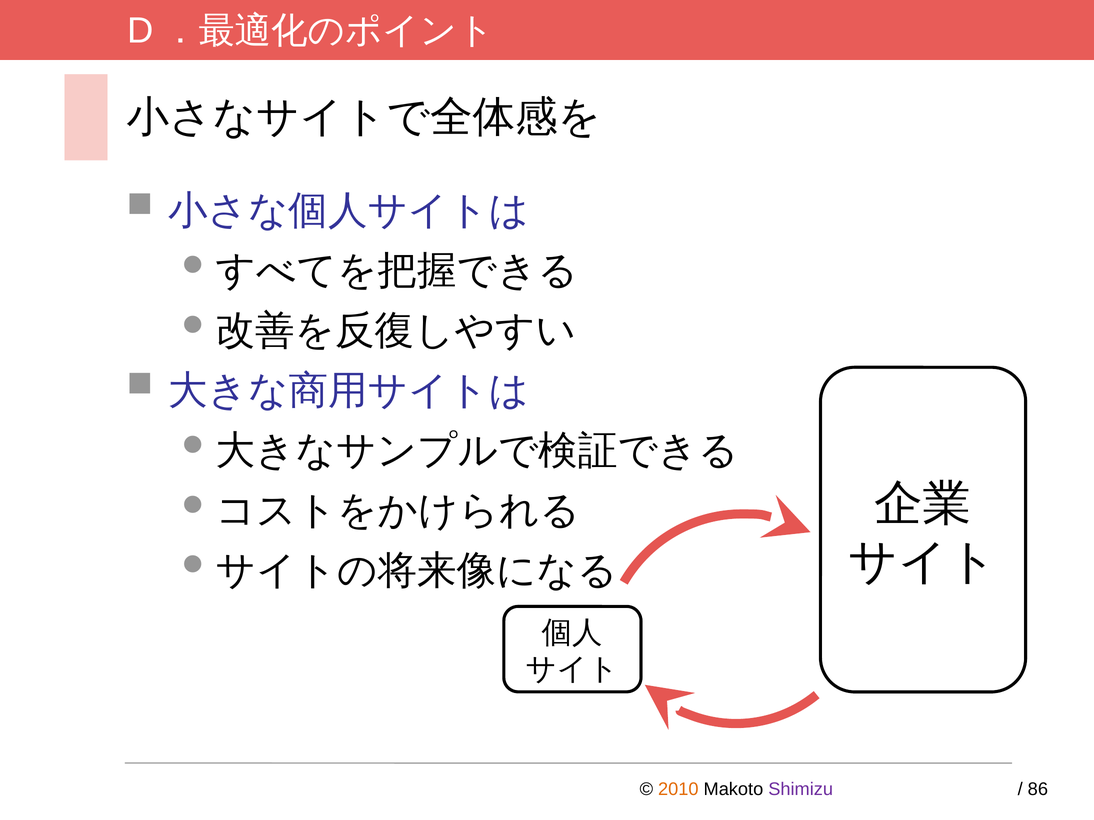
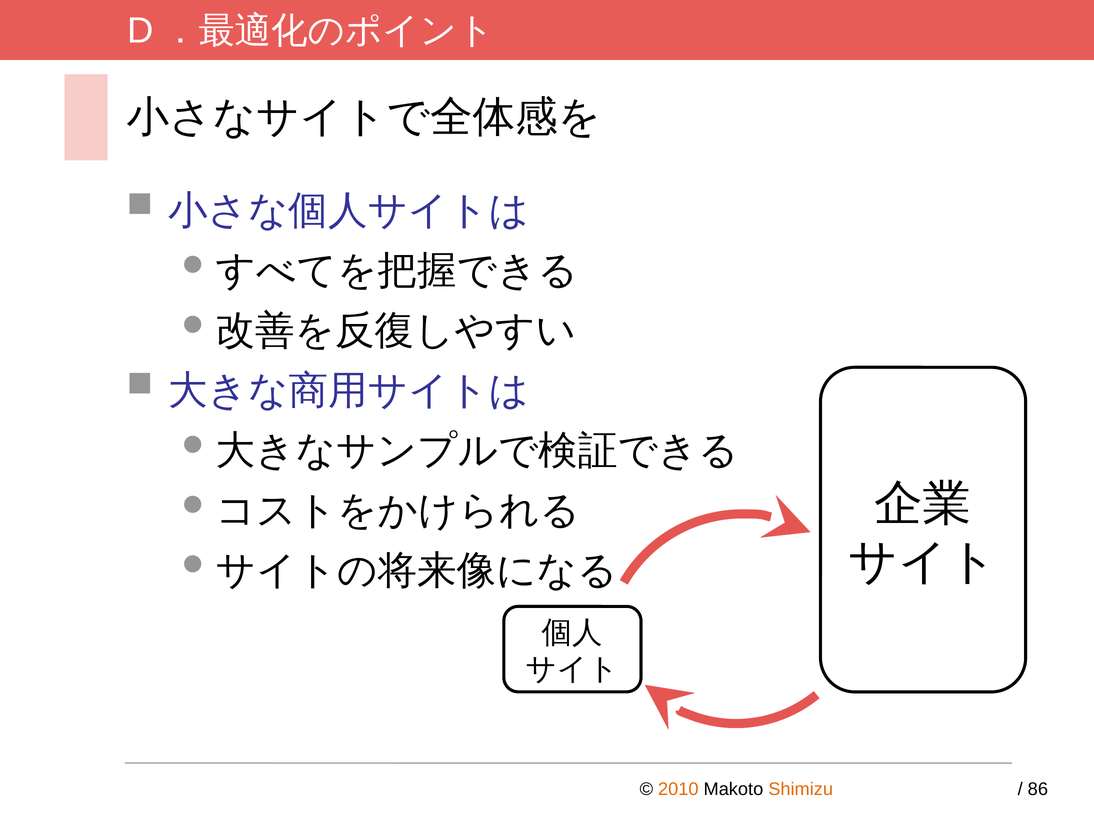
Shimizu colour: purple -> orange (801, 790)
